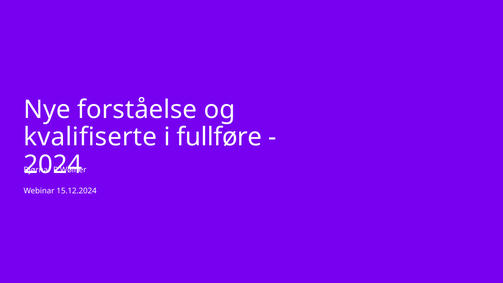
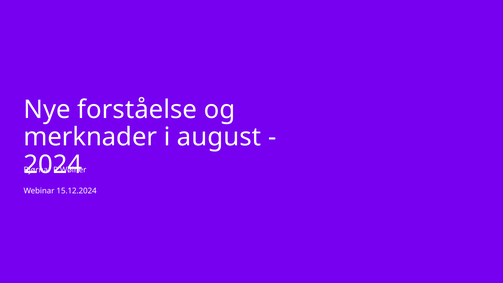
kvalifiserte: kvalifiserte -> merknader (90, 137)
fullføre: fullføre -> august (219, 137)
